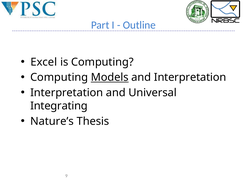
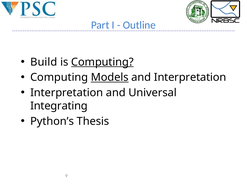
Excel: Excel -> Build (44, 62)
Computing underline: none -> present (102, 62)
Nature’s: Nature’s -> Python’s (52, 121)
